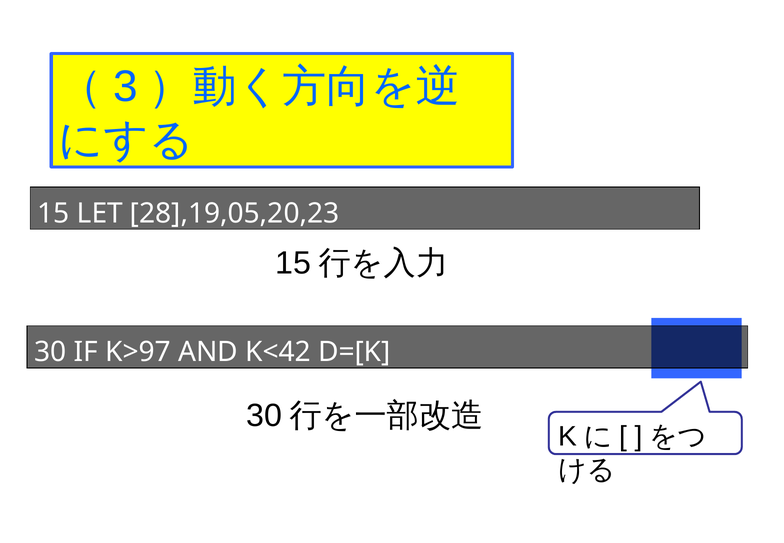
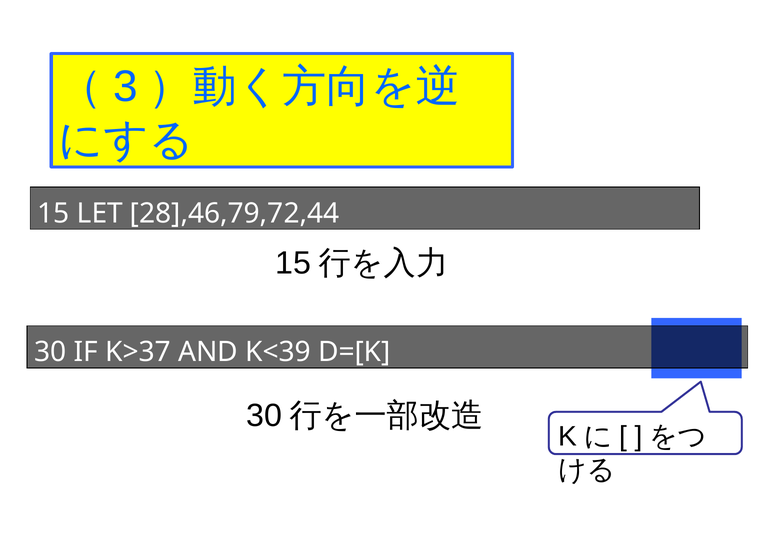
28],19,05,20,23: 28],19,05,20,23 -> 28],46,79,72,44 (235, 213)
K>97: K>97 -> K>37 (138, 352)
K<42: K<42 -> K<39 (278, 352)
